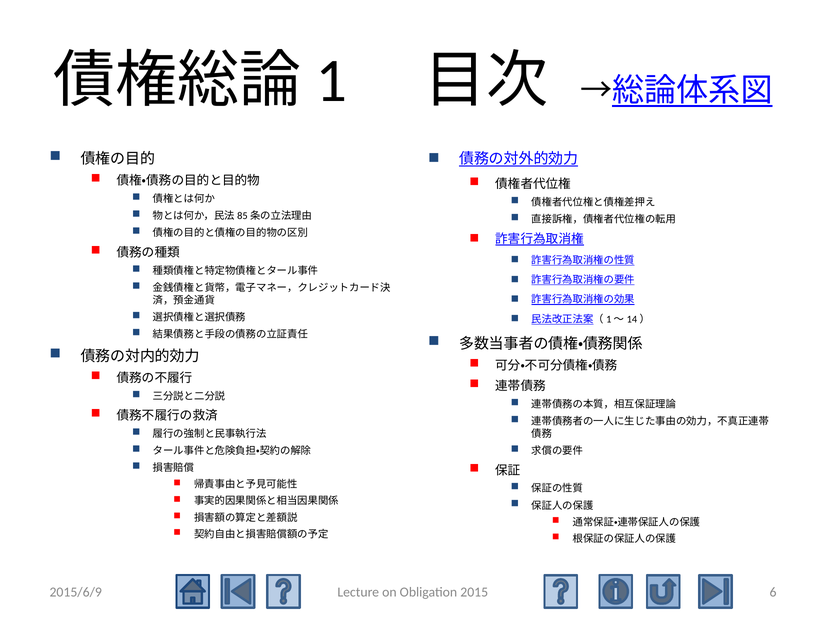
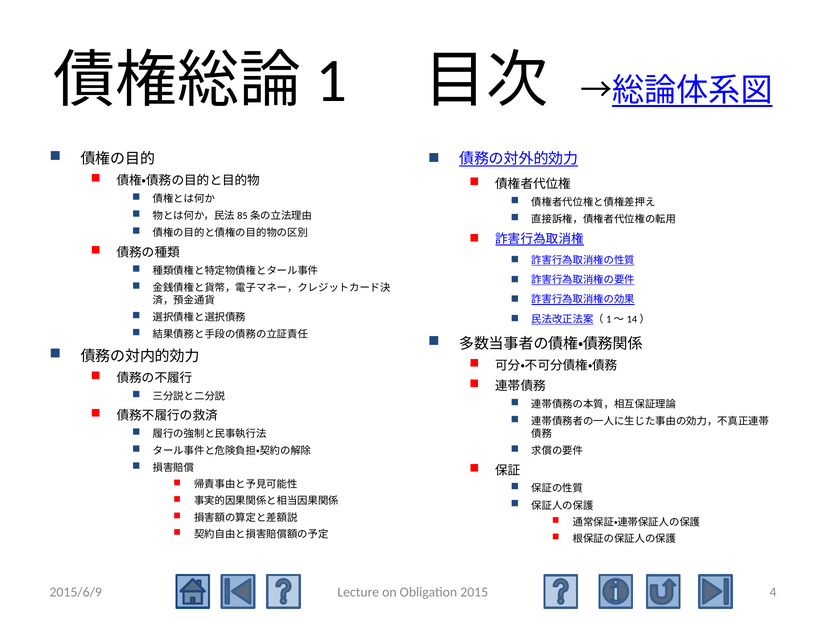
6: 6 -> 4 (773, 591)
